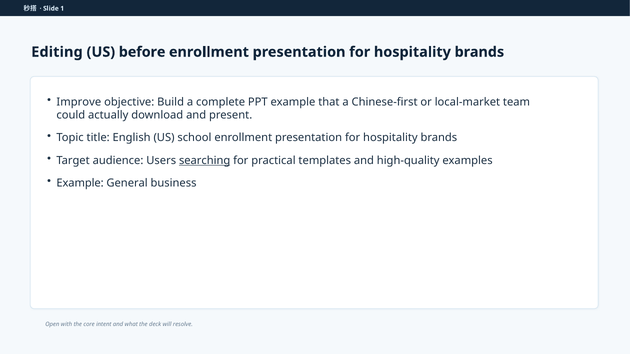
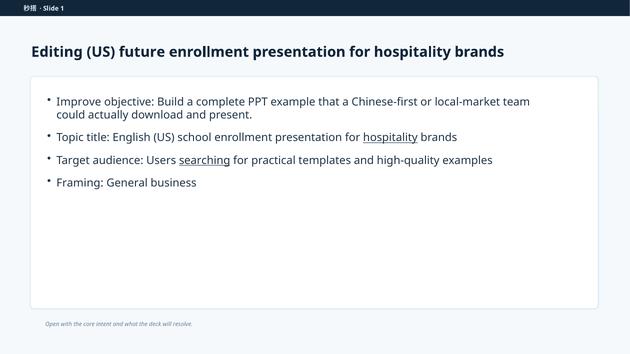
before: before -> future (142, 52)
hospitality underline: none -> present (390, 138)
Example: Example -> Framing (80, 183)
